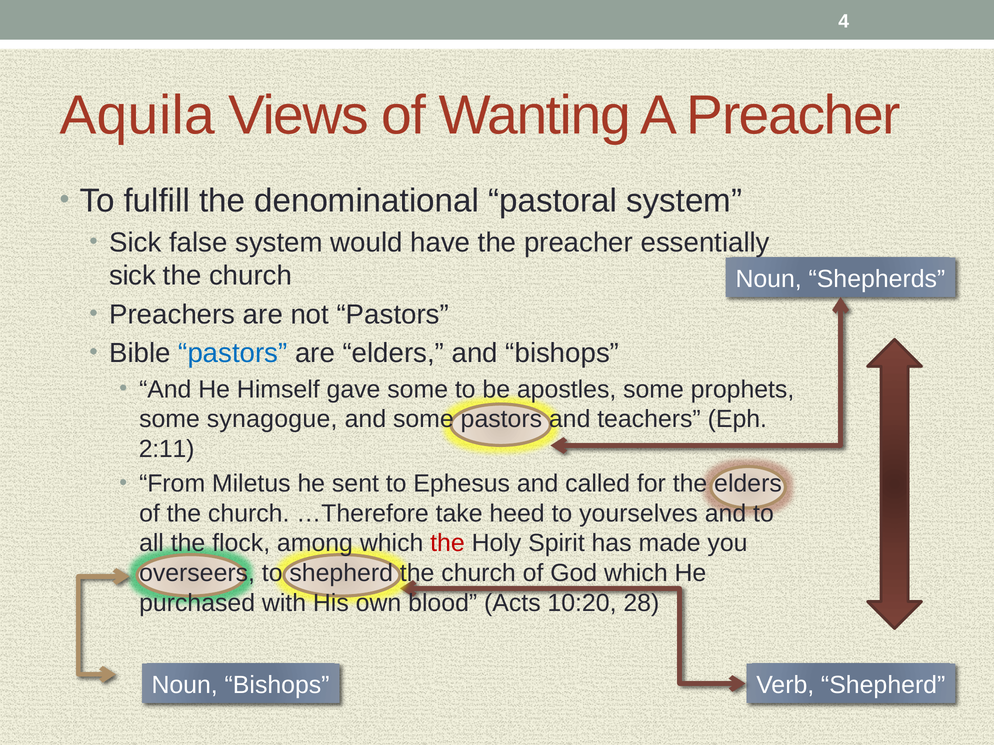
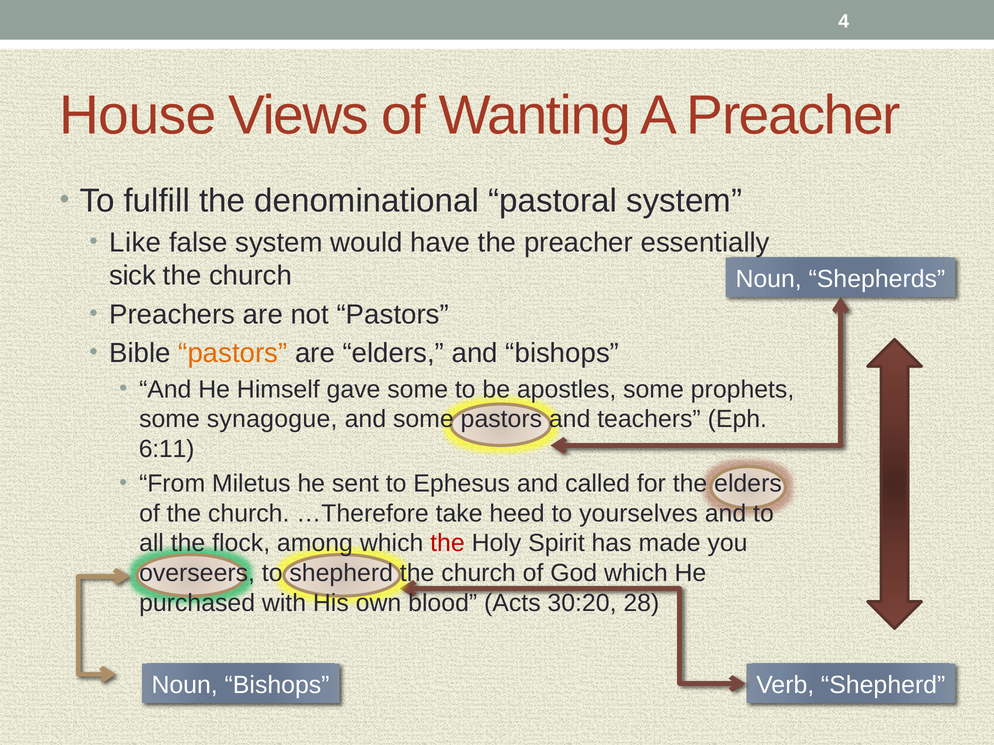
Aquila: Aquila -> House (138, 116)
Sick: Sick -> Like (135, 243)
pastors colour: blue -> orange (233, 353)
2:11: 2:11 -> 6:11 (167, 449)
10:20: 10:20 -> 30:20 (582, 603)
